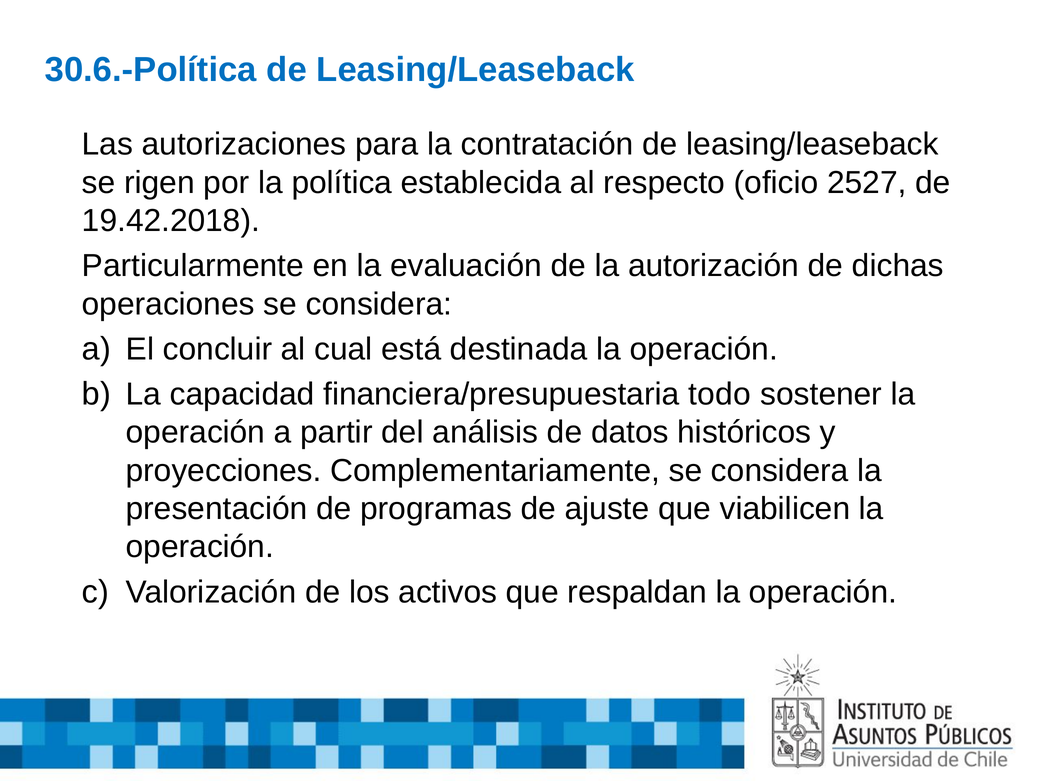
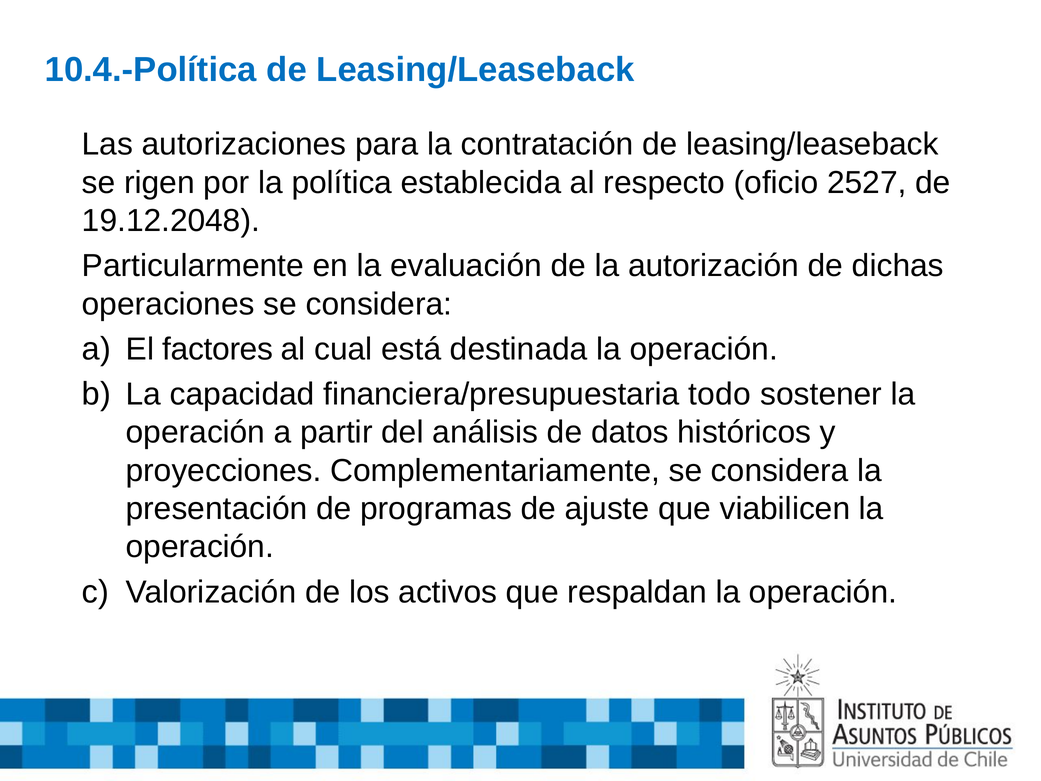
30.6.-Política: 30.6.-Política -> 10.4.-Política (151, 70)
19.42.2018: 19.42.2018 -> 19.12.2048 (171, 221)
concluir: concluir -> factores (218, 349)
